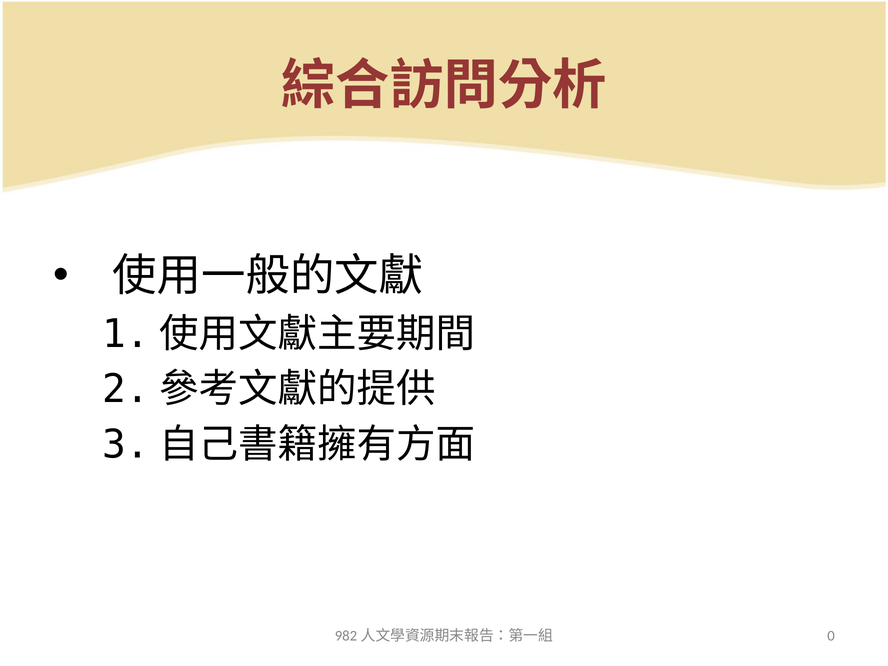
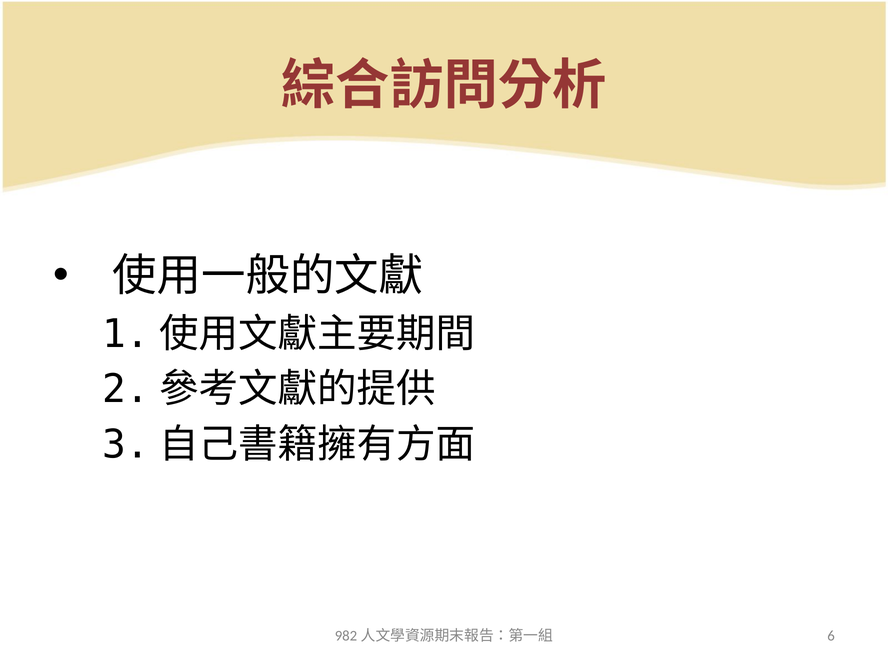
0: 0 -> 6 (831, 636)
